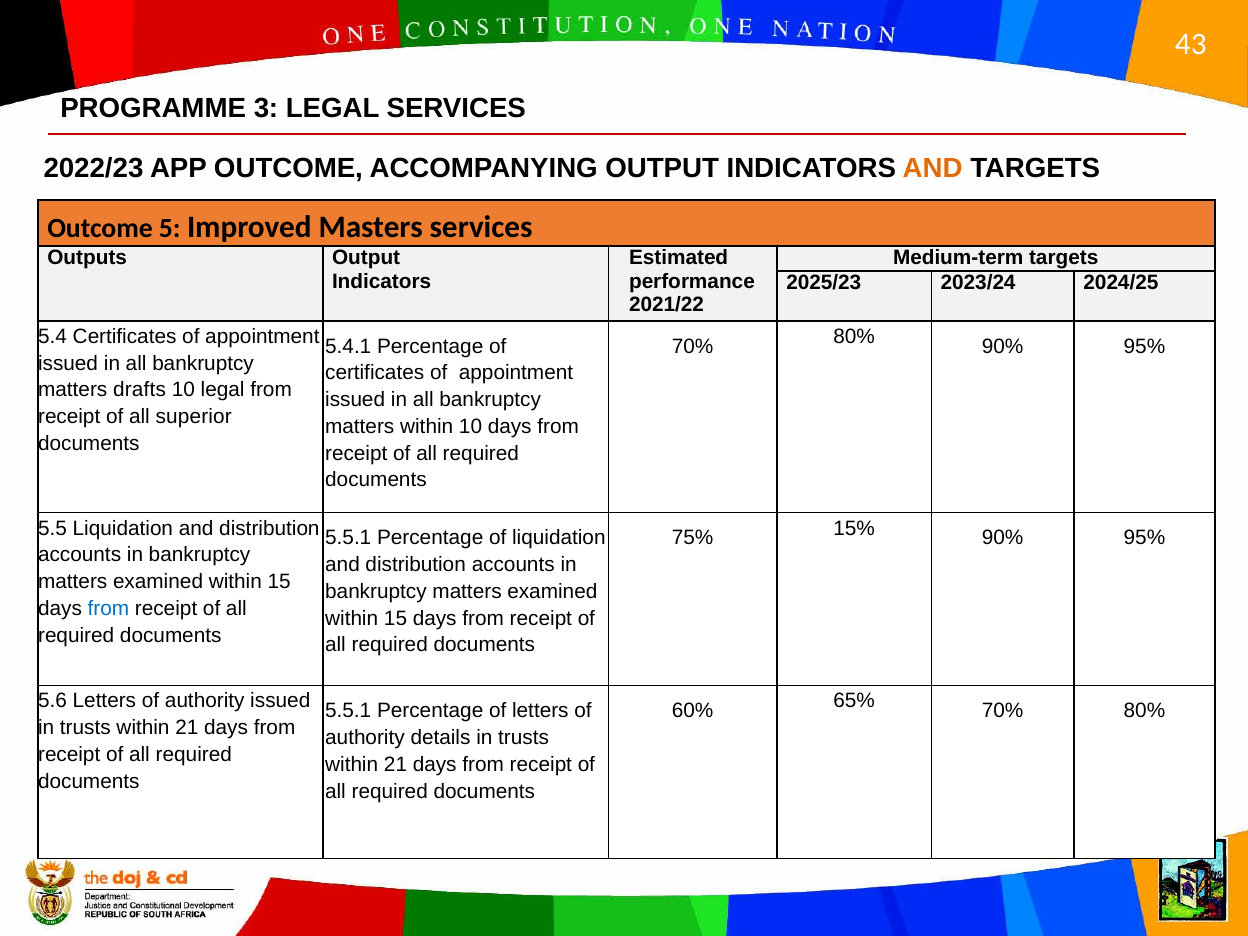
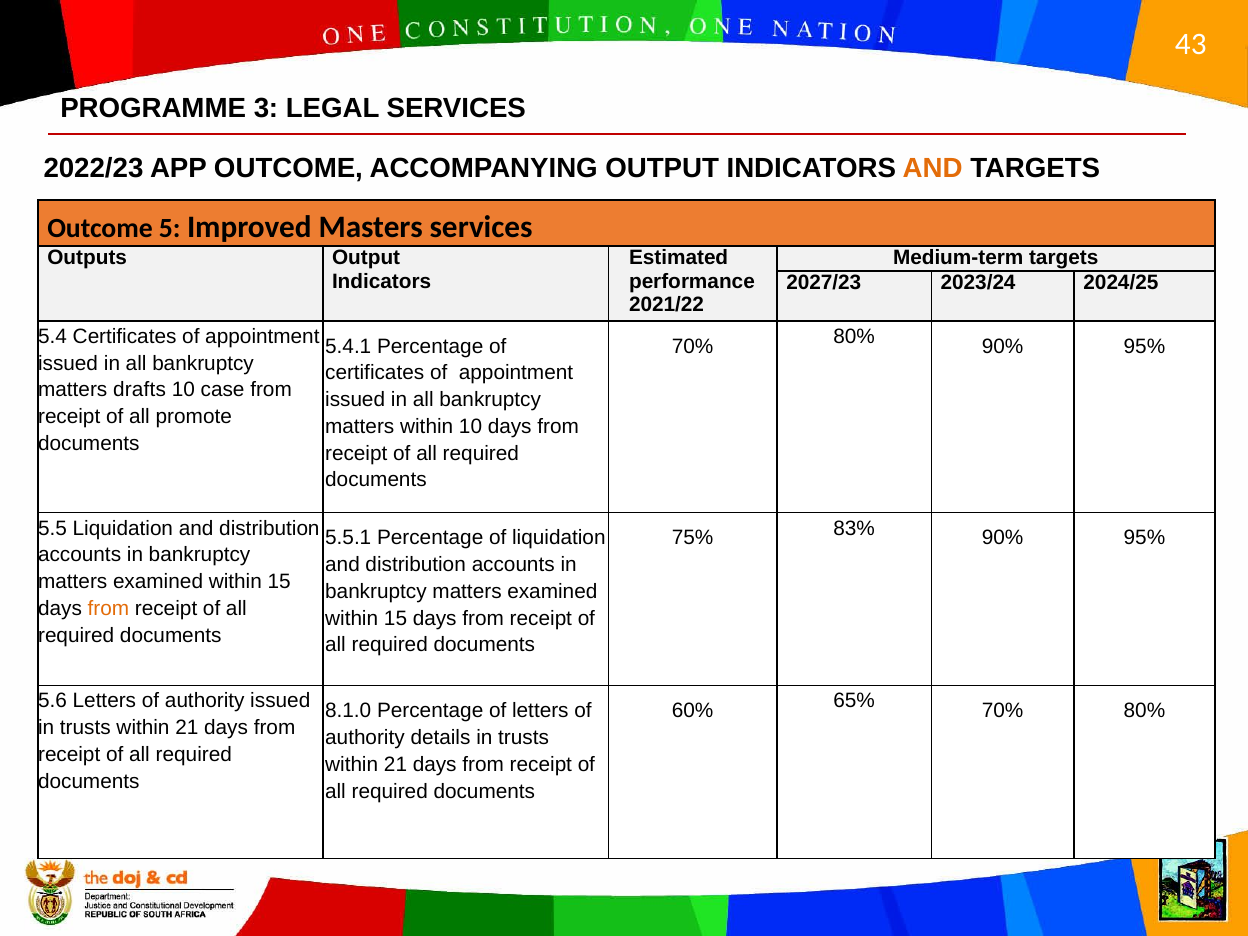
2025/23: 2025/23 -> 2027/23 (824, 283)
10 legal: legal -> case (223, 390)
superior: superior -> promote (194, 417)
15%: 15% -> 83% (854, 528)
from colour: blue -> orange (108, 609)
5.5.1: 5.5.1 -> 8.1.0 (348, 711)
